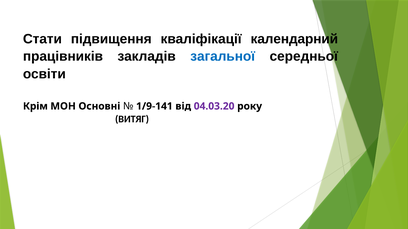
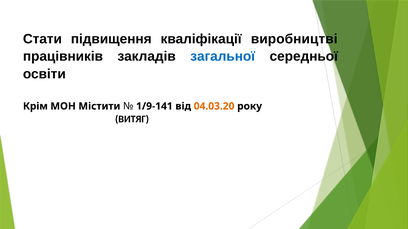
календарний: календарний -> виробництві (294, 39)
Основні: Основні -> Містити (99, 106)
04.03.20 colour: purple -> orange (214, 106)
